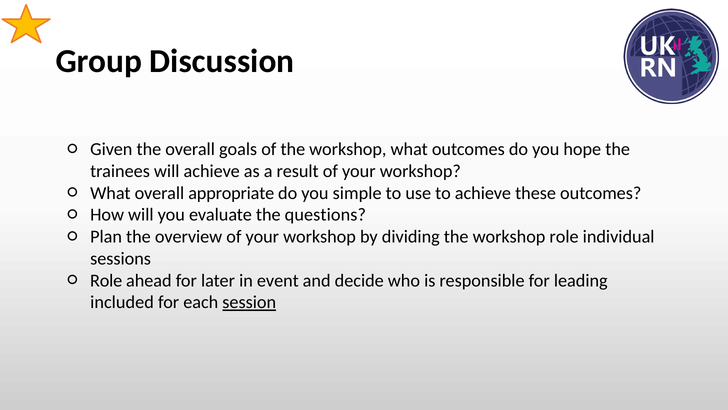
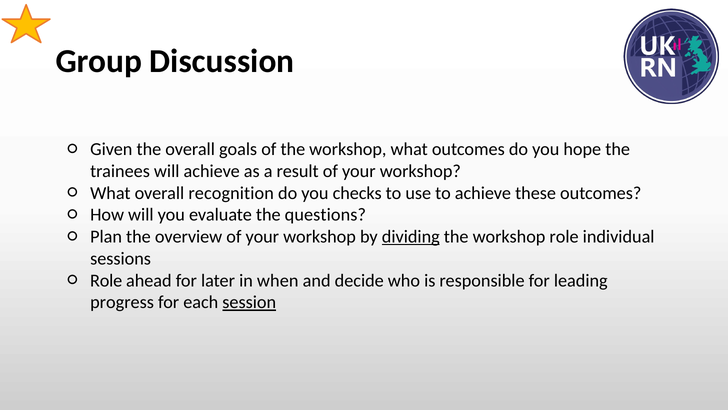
appropriate: appropriate -> recognition (231, 193)
simple: simple -> checks (357, 193)
dividing underline: none -> present (411, 236)
event: event -> when (278, 280)
included: included -> progress (122, 302)
